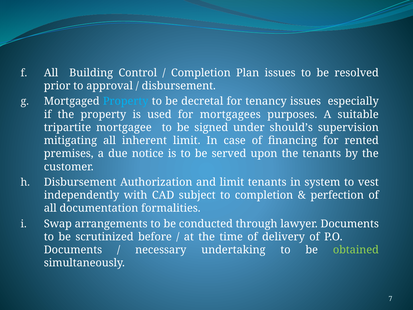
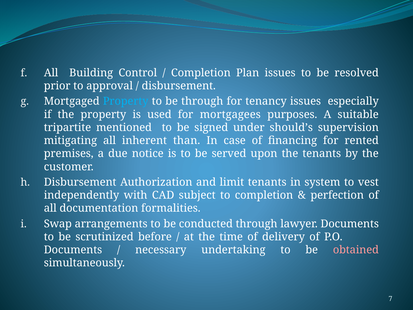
be decretal: decretal -> through (202, 101)
mortgagee: mortgagee -> mentioned (124, 127)
inherent limit: limit -> than (187, 141)
obtained colour: light green -> pink (356, 250)
